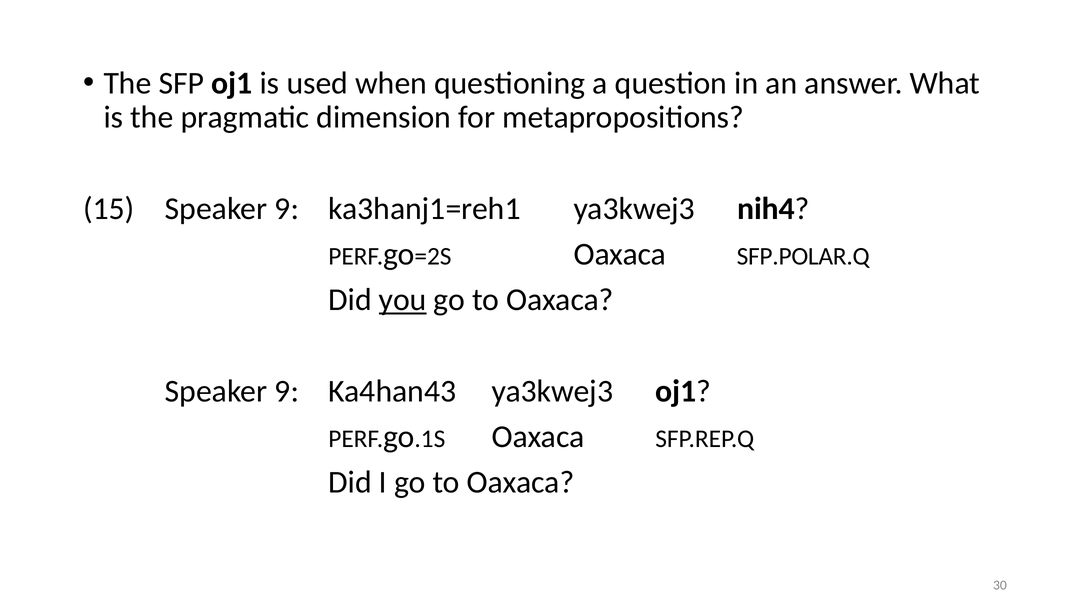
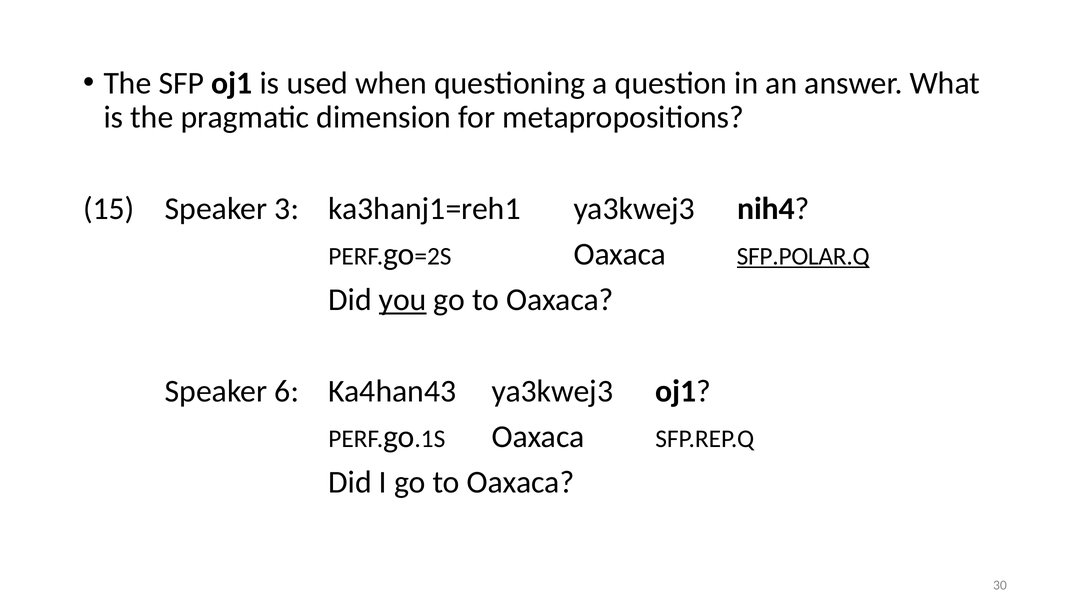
15 Speaker 9: 9 -> 3 (287, 209)
SFP.POLAR.Q underline: none -> present (803, 256)
9: 9 -> 6 (287, 391)
